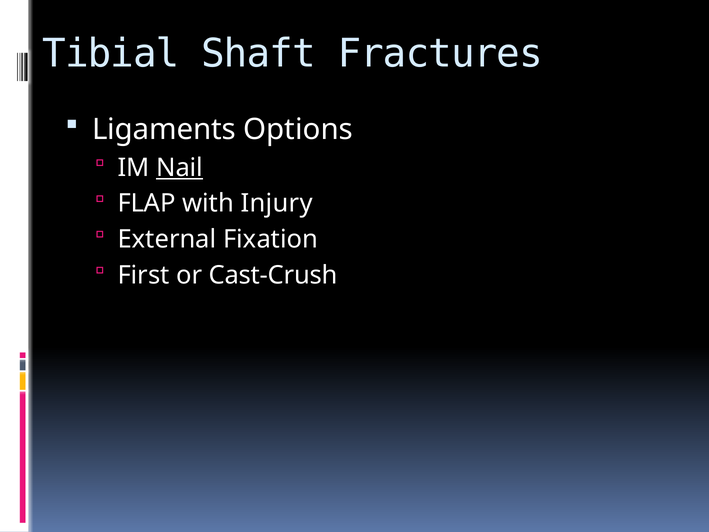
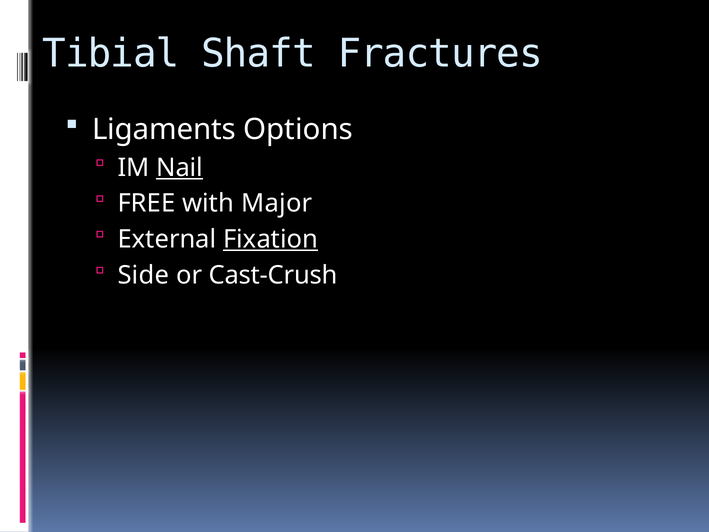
FLAP: FLAP -> FREE (146, 203)
Injury: Injury -> Major (277, 203)
Fixation underline: none -> present (271, 239)
First: First -> Side (143, 275)
